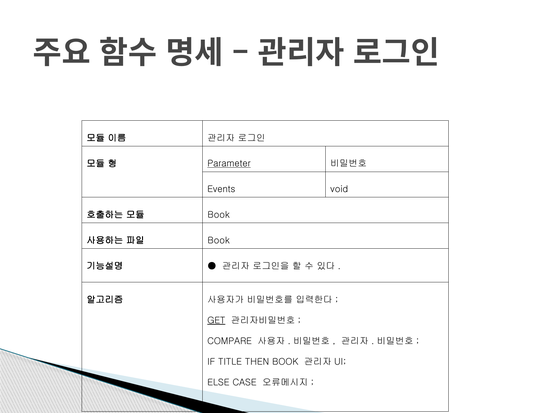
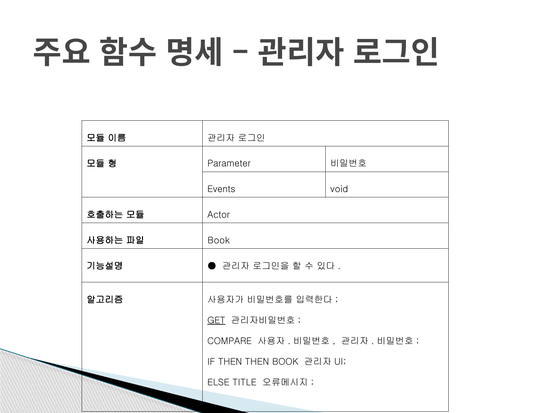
Parameter underline: present -> none (229, 163)
Book: Book -> Actor (219, 214)
IF TITLE: TITLE -> THEN (230, 361)
CASE: CASE -> TITLE (245, 382)
